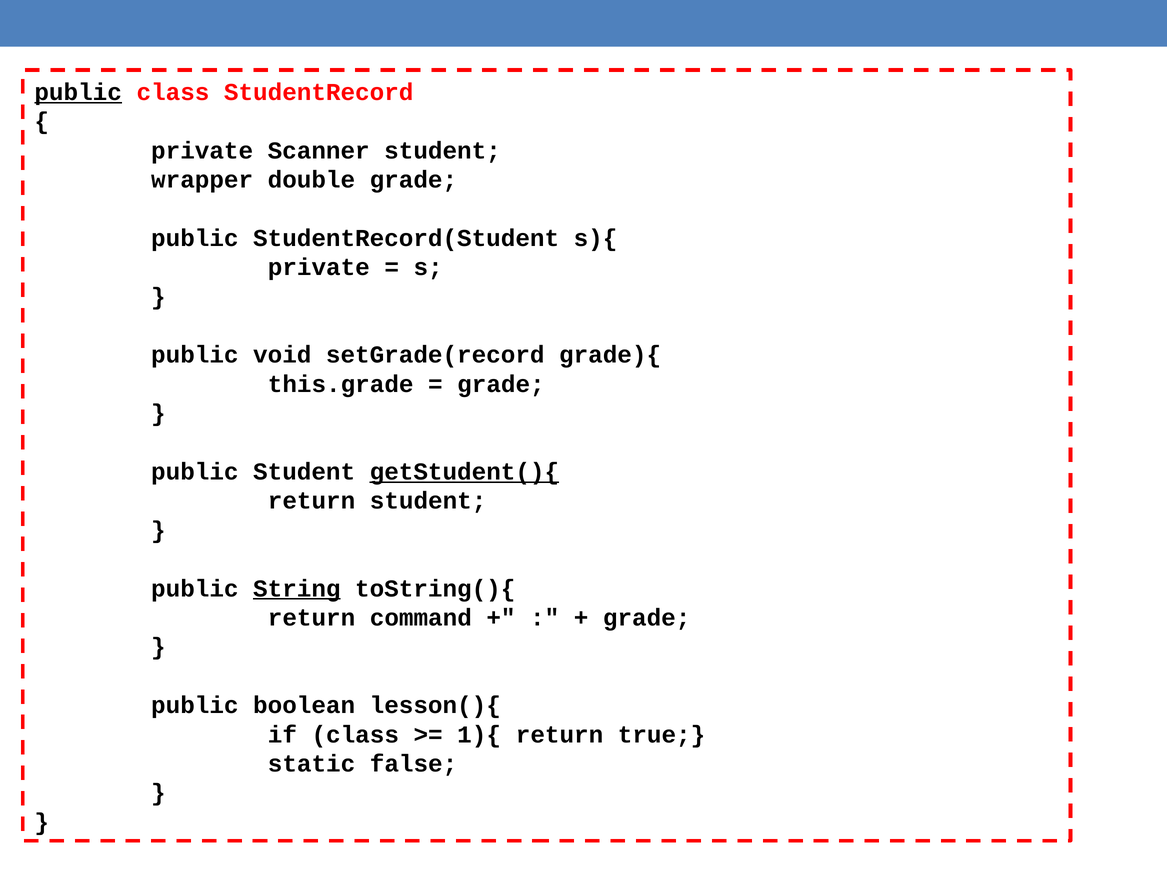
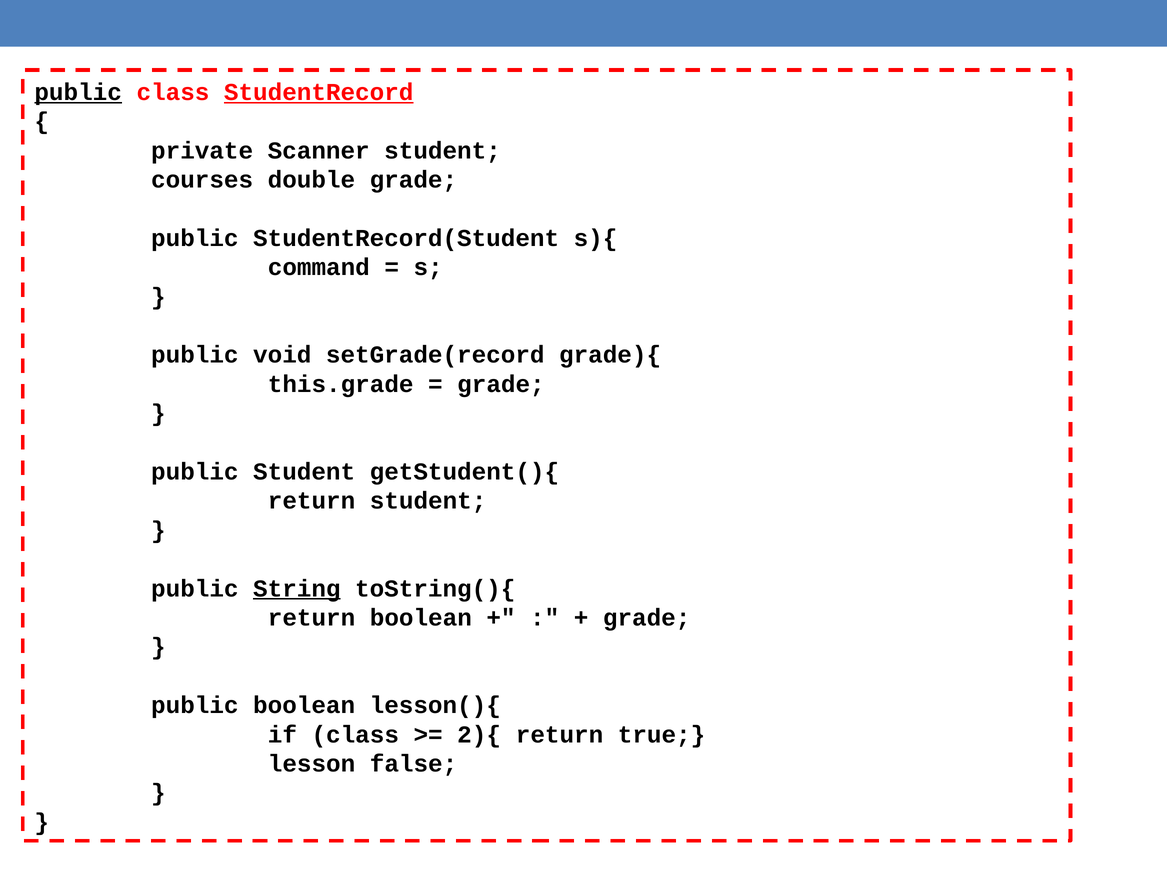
StudentRecord underline: none -> present (319, 92)
wrapper: wrapper -> courses (202, 180)
private: private -> command (319, 267)
getStudent(){ underline: present -> none (464, 471)
return command: command -> boolean (421, 617)
1){: 1){ -> 2){ (479, 734)
static: static -> lesson (312, 763)
